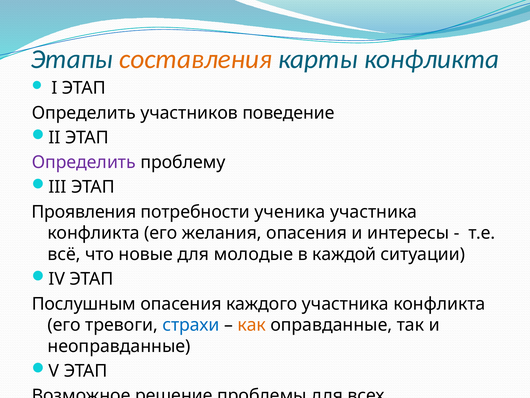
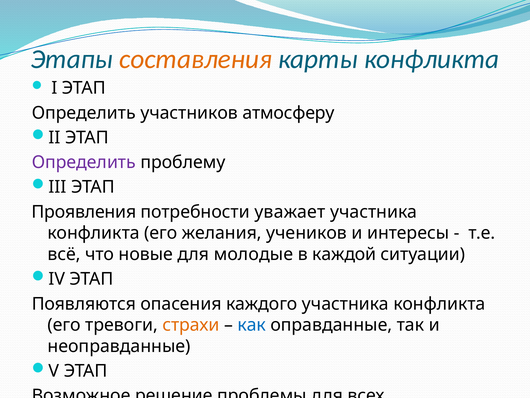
поведение: поведение -> атмосферу (288, 113)
ученика: ученика -> уважает (290, 212)
желания опасения: опасения -> учеников (307, 233)
Послушным: Послушным -> Появляются (84, 303)
страхи colour: blue -> orange (191, 325)
как colour: orange -> blue (252, 325)
